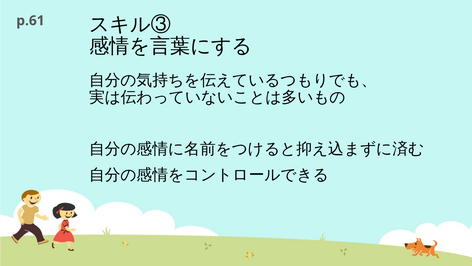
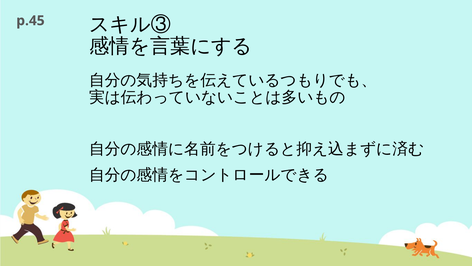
p.61: p.61 -> p.45 (30, 21)
